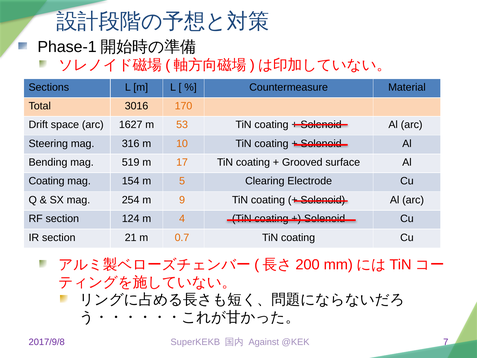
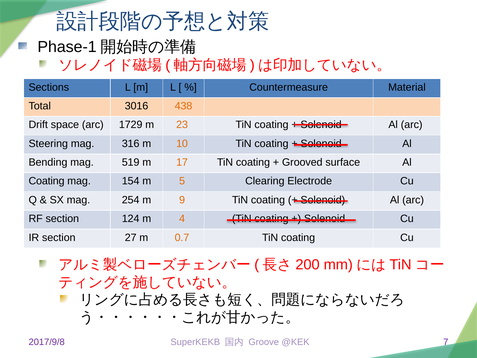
170: 170 -> 438 (183, 106)
1627: 1627 -> 1729 (131, 125)
53: 53 -> 23 (182, 125)
21: 21 -> 27 (131, 237)
Against: Against -> Groove (264, 342)
